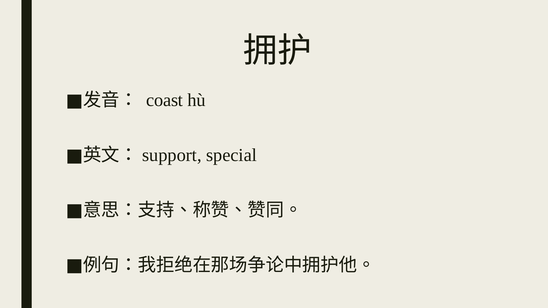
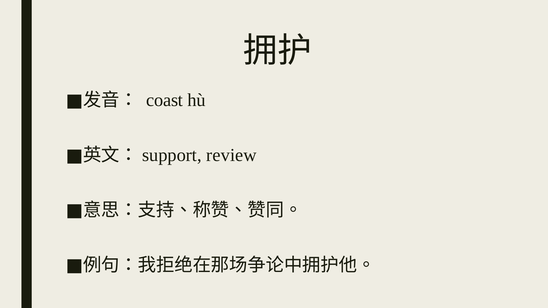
special: special -> review (231, 155)
